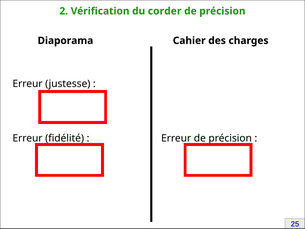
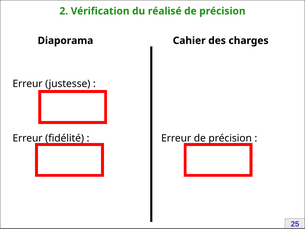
corder: corder -> réalisé (165, 11)
